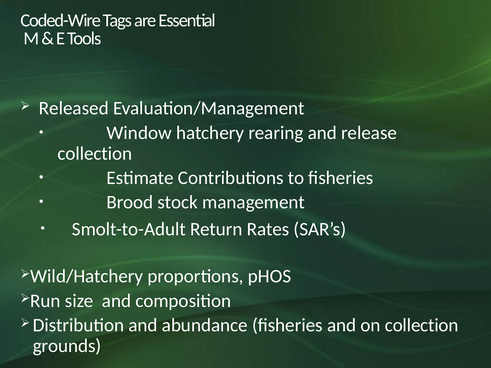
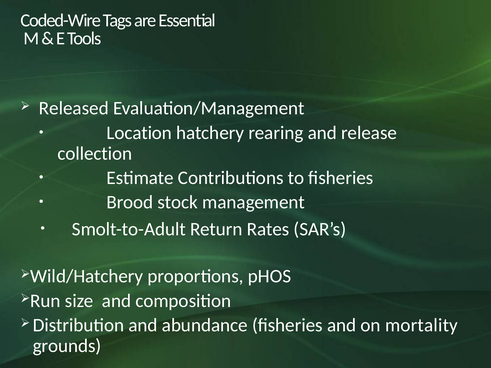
Window: Window -> Location (139, 133)
on collection: collection -> mortality (422, 325)
